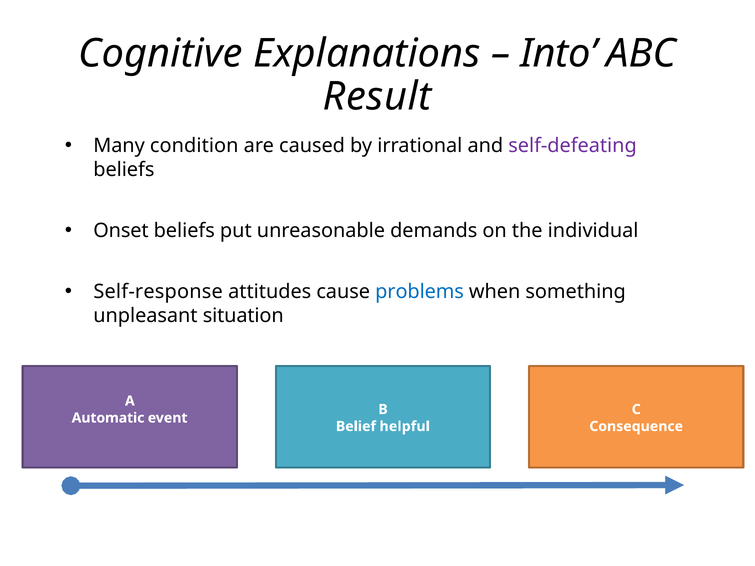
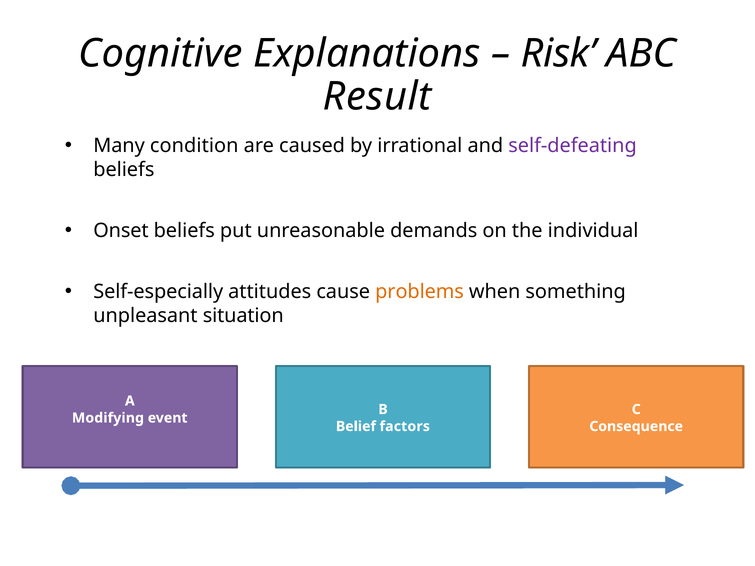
Into: Into -> Risk (558, 54)
Self-response: Self-response -> Self-especially (158, 292)
problems colour: blue -> orange (420, 292)
Automatic: Automatic -> Modifying (108, 418)
helpful: helpful -> factors (405, 427)
